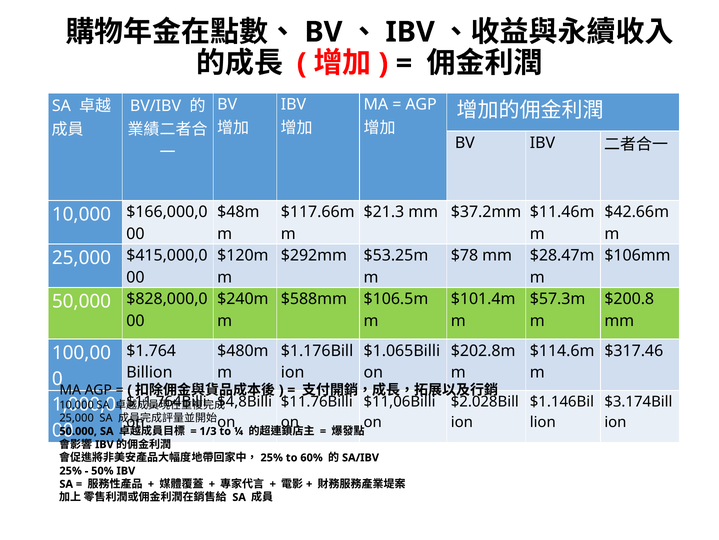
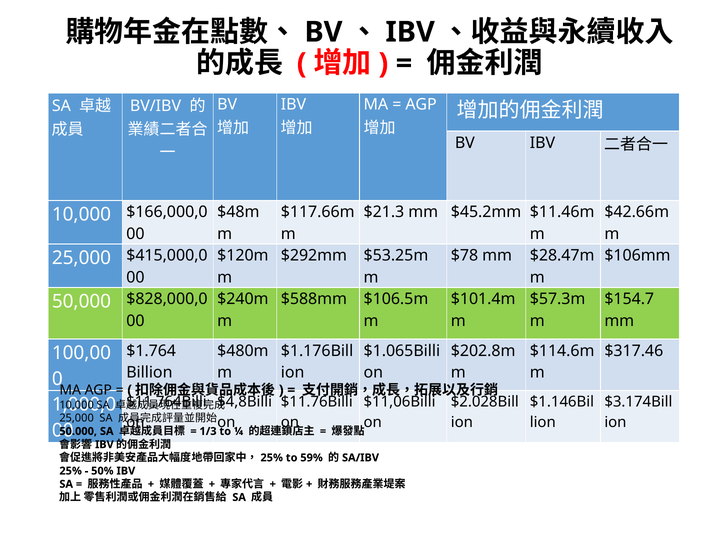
$37.2mm: $37.2mm -> $45.2mm (486, 212)
$200.8: $200.8 -> $154.7 (629, 299)
60%: 60% -> 59% (312, 457)
